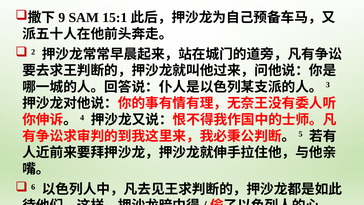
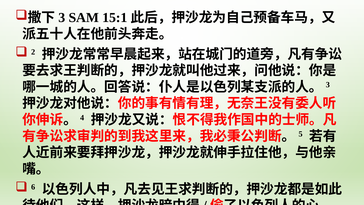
9: 9 -> 3 (62, 18)
